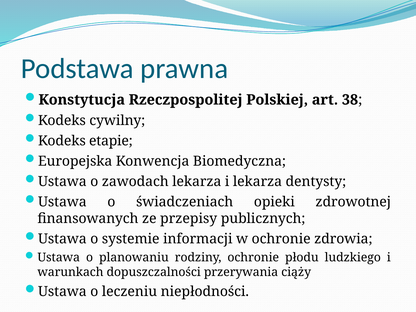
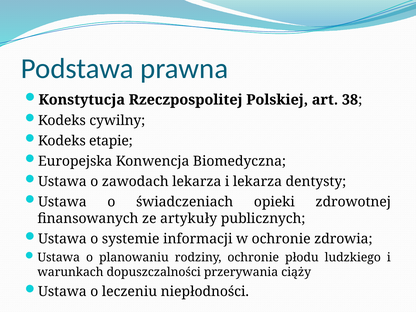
przepisy: przepisy -> artykuły (189, 218)
